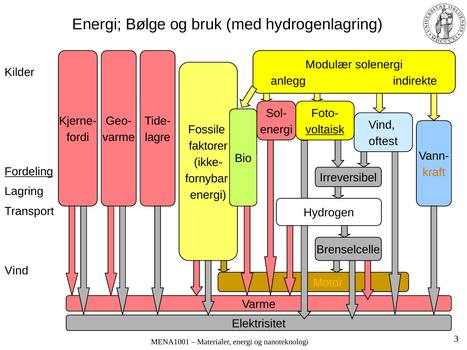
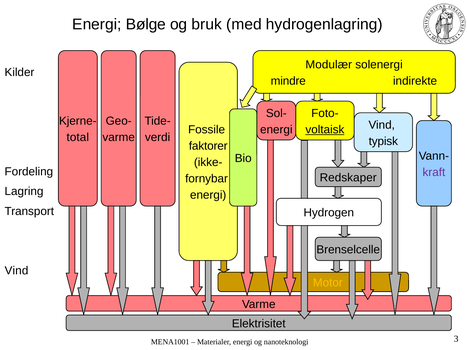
anlegg: anlegg -> mindre (288, 81)
fordi: fordi -> total (78, 137)
lagre: lagre -> verdi (158, 137)
oftest: oftest -> typisk (383, 141)
Fordeling underline: present -> none (29, 172)
kraft colour: orange -> purple (434, 172)
Irreversibel: Irreversibel -> Redskaper (348, 178)
